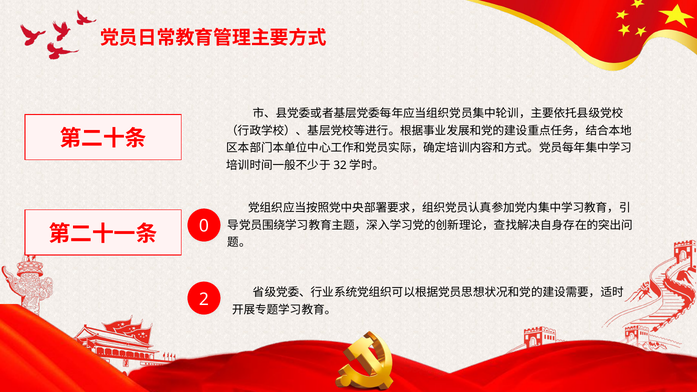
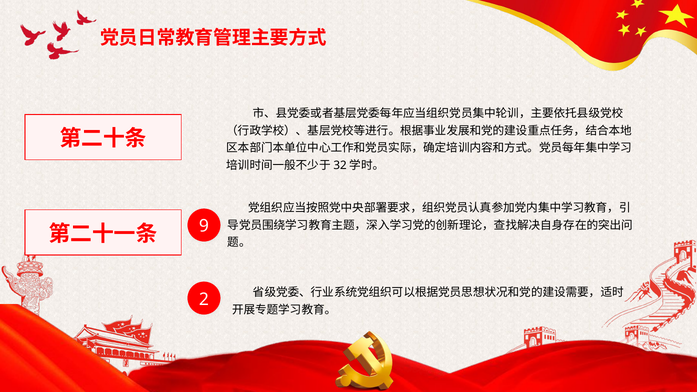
0: 0 -> 9 (204, 226)
